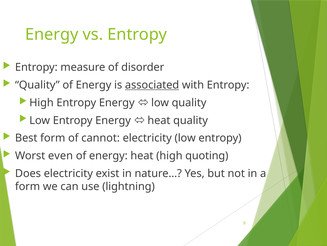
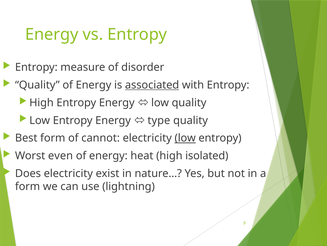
heat: heat -> type (159, 120)
low underline: none -> present (185, 138)
quoting: quoting -> isolated (207, 155)
